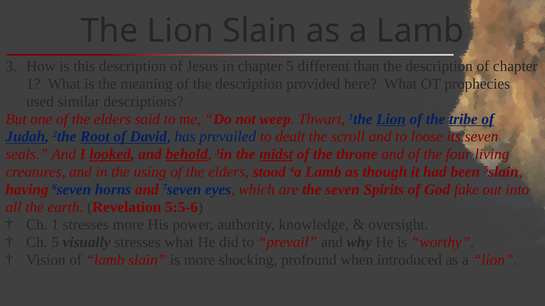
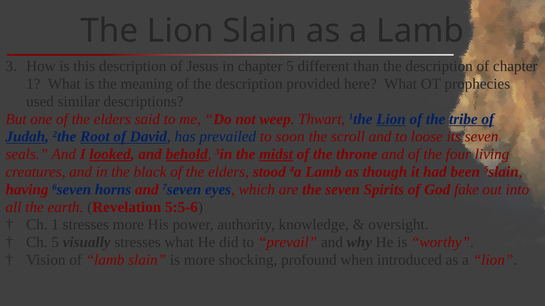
dealt: dealt -> soon (290, 137)
using: using -> black (150, 172)
